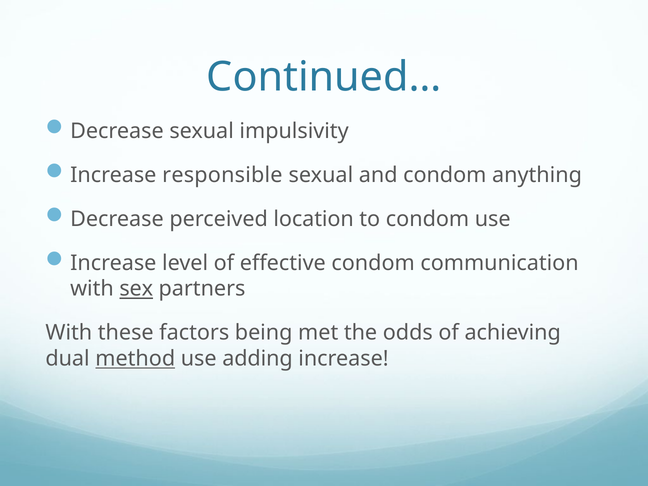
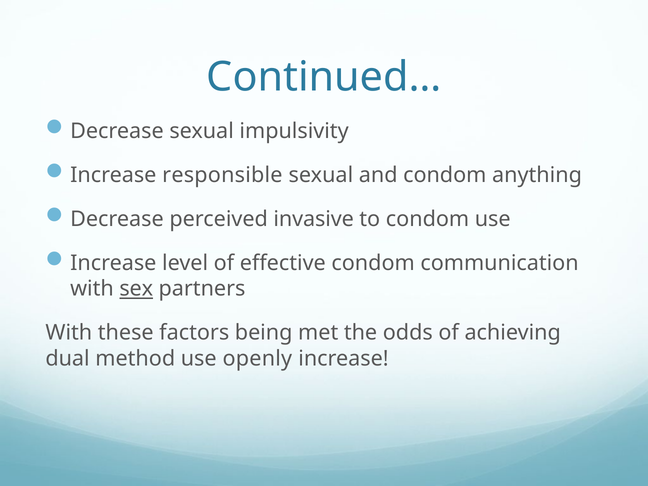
location: location -> invasive (314, 219)
method underline: present -> none (135, 359)
adding: adding -> openly (257, 359)
